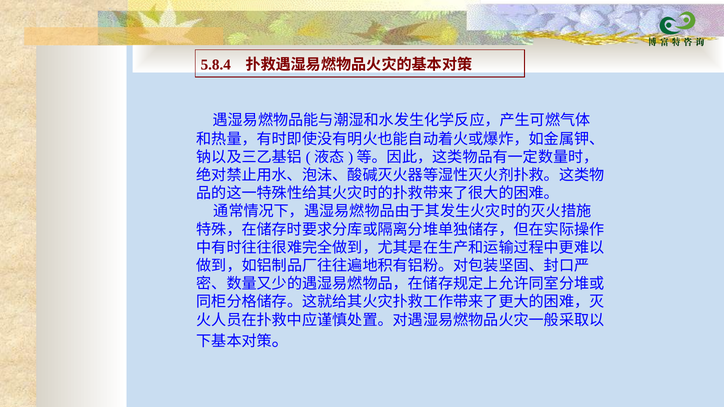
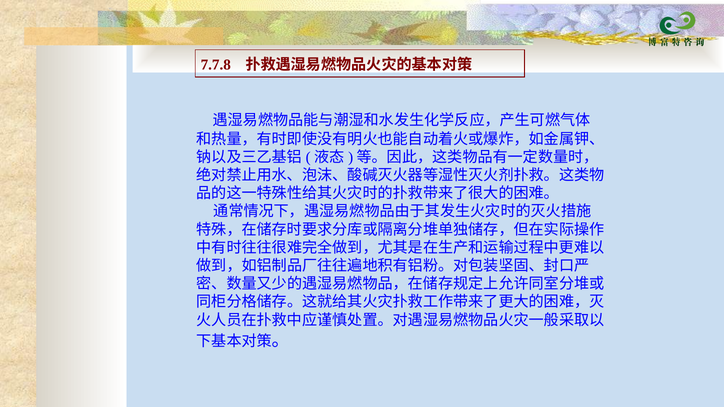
5.8.4: 5.8.4 -> 7.7.8 (216, 65)
